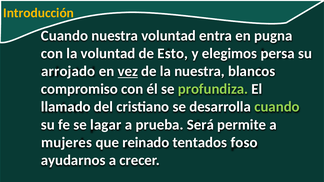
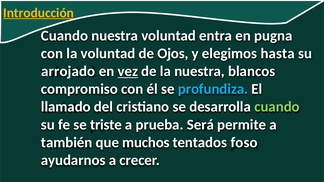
Introducción underline: none -> present (39, 13)
Esto: Esto -> Ojos (173, 54)
persa: persa -> hasta (278, 54)
profundiza colour: light green -> light blue (213, 89)
lagar: lagar -> triste (106, 125)
mujeres: mujeres -> también (67, 143)
reinado: reinado -> muchos (146, 143)
